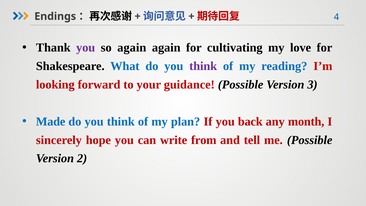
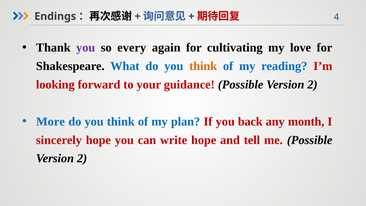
so again: again -> every (132, 48)
think colour: purple -> orange (203, 66)
guidance Possible Version 3: 3 -> 2 (312, 85)
Made: Made -> More (50, 121)
write from: from -> hope (204, 140)
